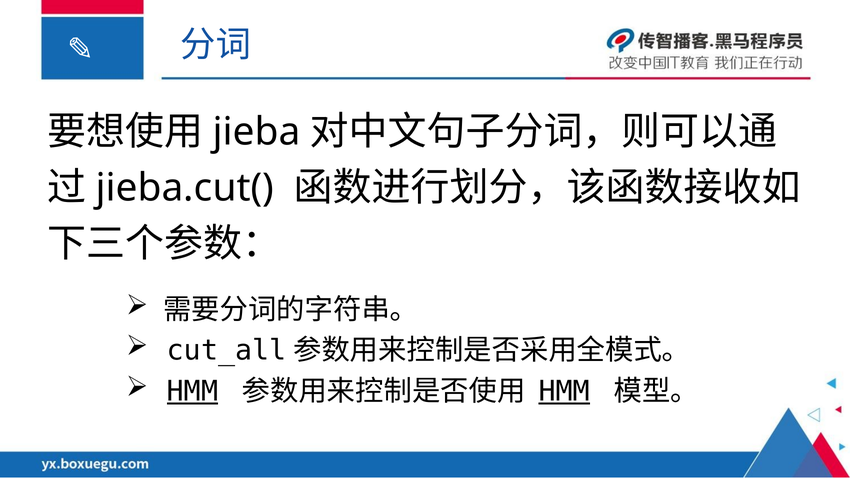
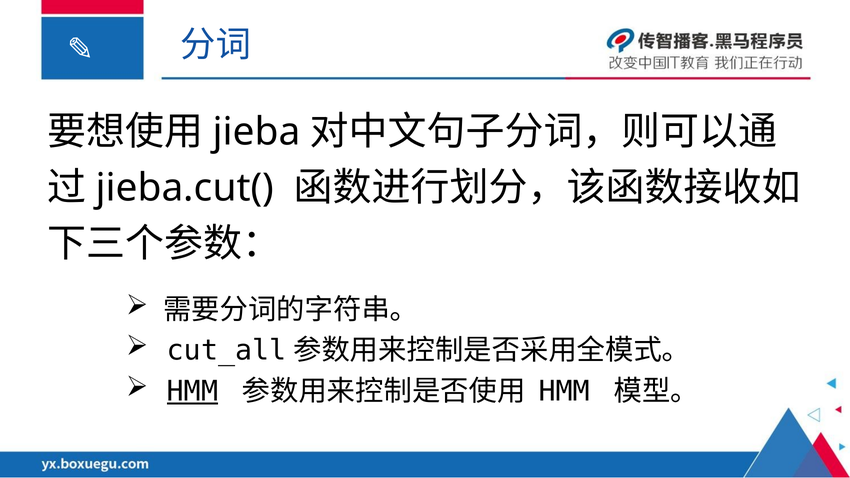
HMM underline: present -> none (564, 391)
